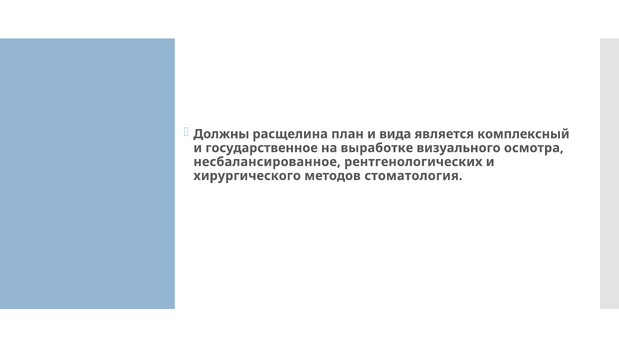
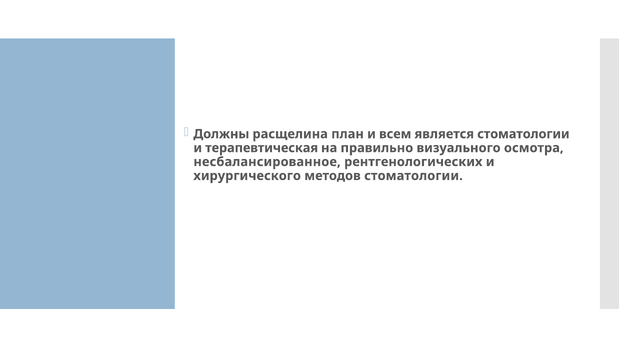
вида: вида -> всем (395, 134)
является комплексный: комплексный -> стоматологии (523, 134)
государственное: государственное -> терапевтическая (262, 148)
выработке: выработке -> правильно (377, 148)
методов стоматология: стоматология -> стоматологии (413, 176)
